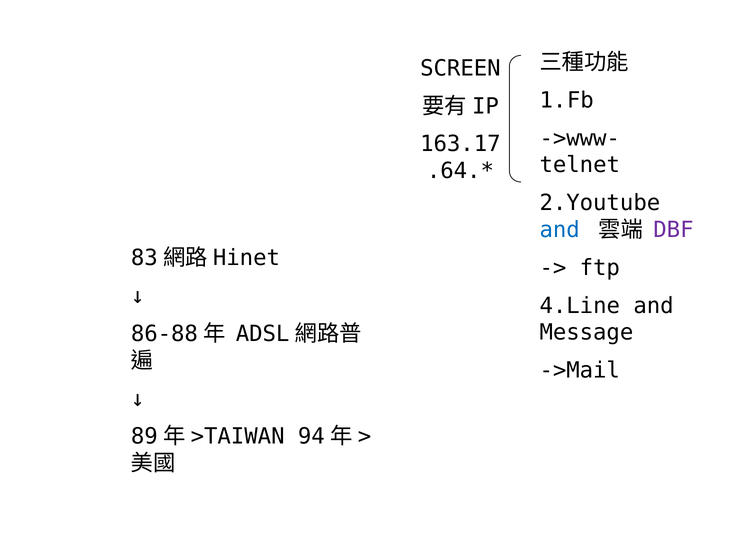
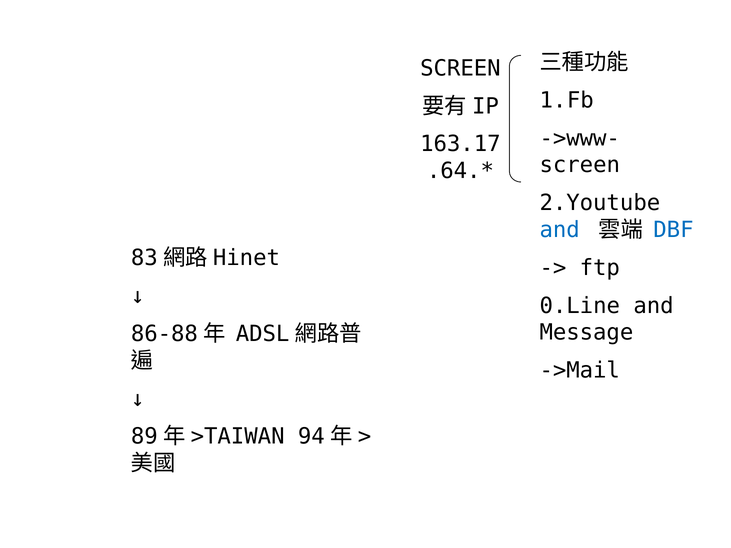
telnet: telnet -> screen (580, 165)
DBF colour: purple -> blue (673, 230)
4.Line: 4.Line -> 0.Line (580, 306)
